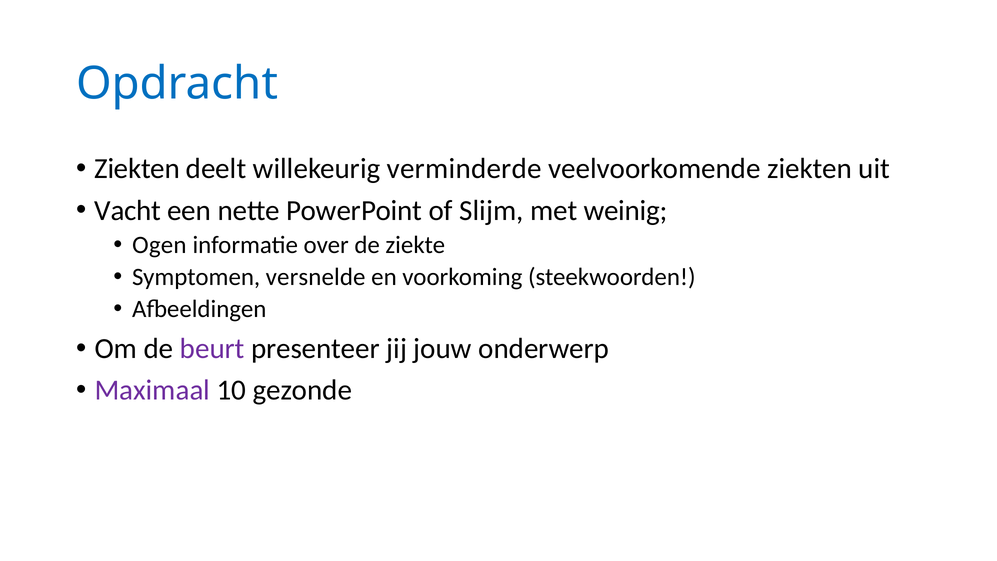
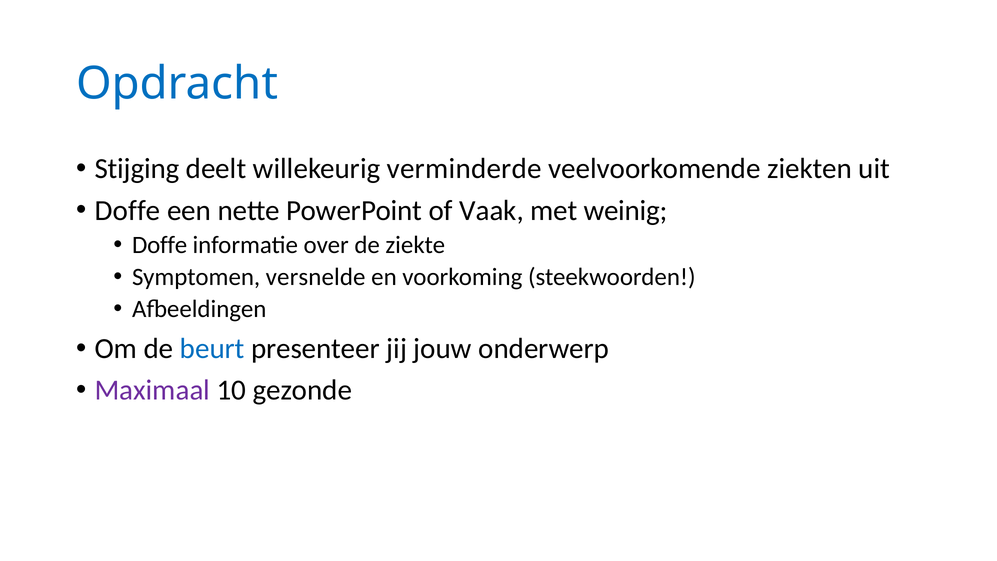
Ziekten: Ziekten -> Stijging (137, 169)
Vacht: Vacht -> Doffe (128, 210)
Slijm: Slijm -> Vaak (492, 210)
Ogen: Ogen -> Doffe (160, 245)
beurt colour: purple -> blue (212, 348)
